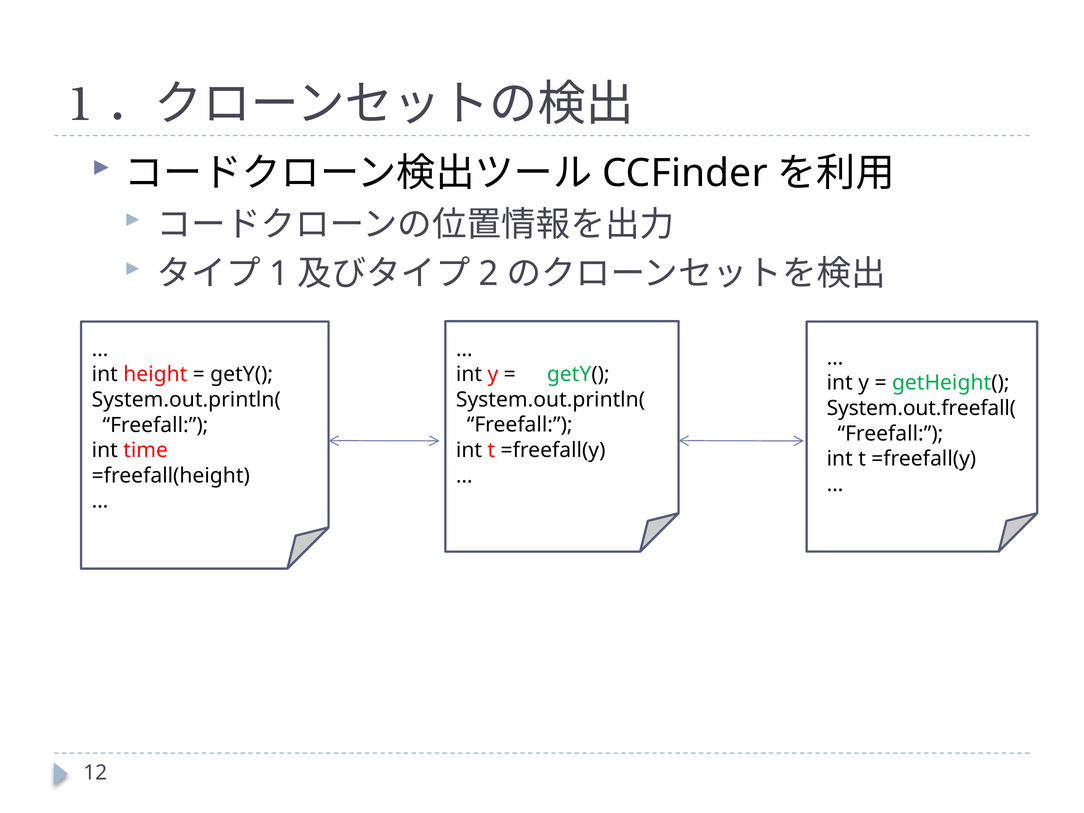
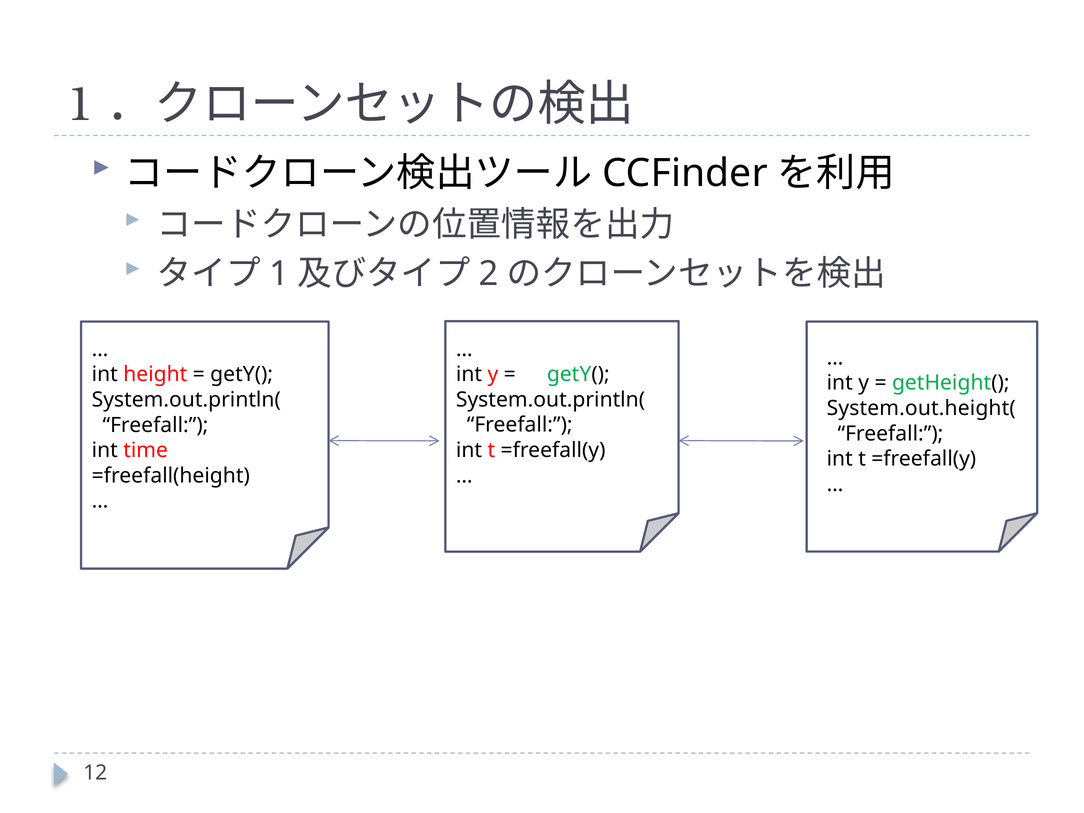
System.out.freefall(: System.out.freefall( -> System.out.height( (921, 408)
